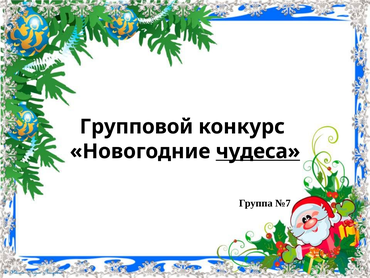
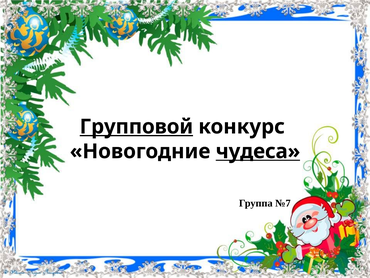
Групповой underline: none -> present (136, 126)
